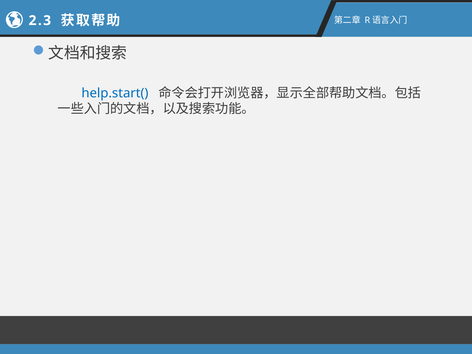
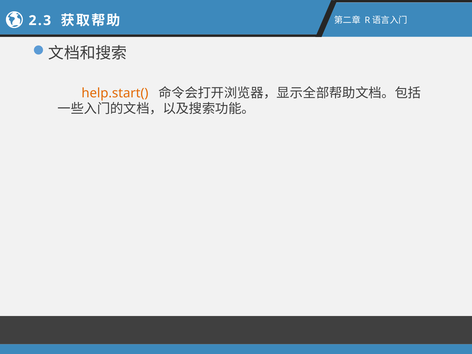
help.start( colour: blue -> orange (115, 93)
